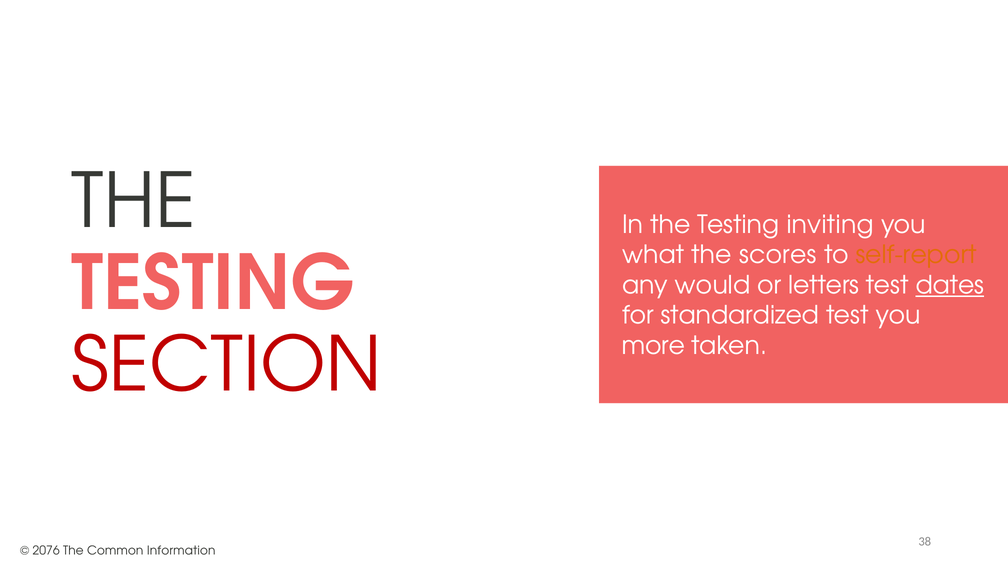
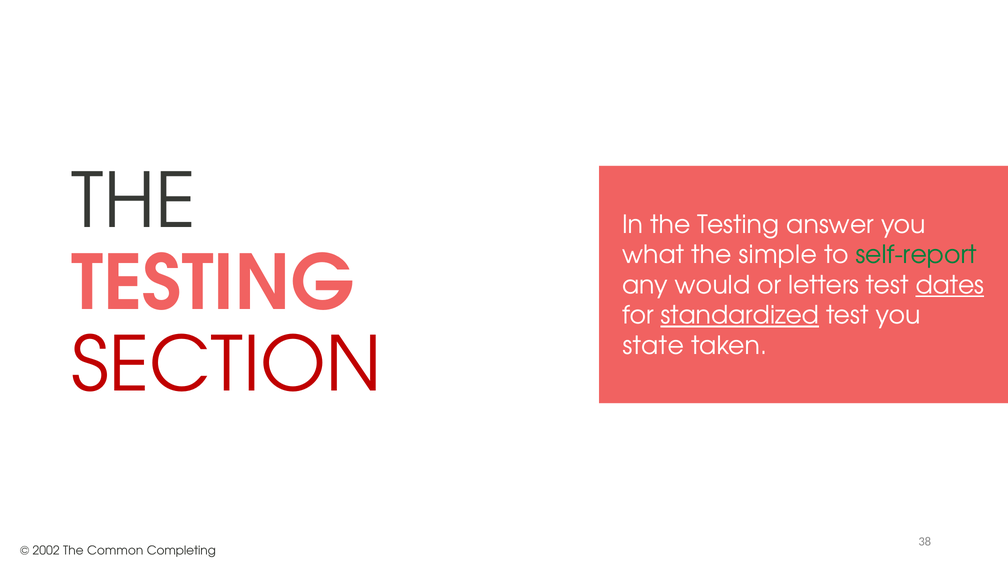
inviting: inviting -> answer (830, 225)
scores: scores -> simple (778, 255)
self-report colour: orange -> green (916, 255)
standardized underline: none -> present (740, 316)
more: more -> state (653, 346)
2076: 2076 -> 2002 (46, 551)
Information: Information -> Completing (181, 551)
